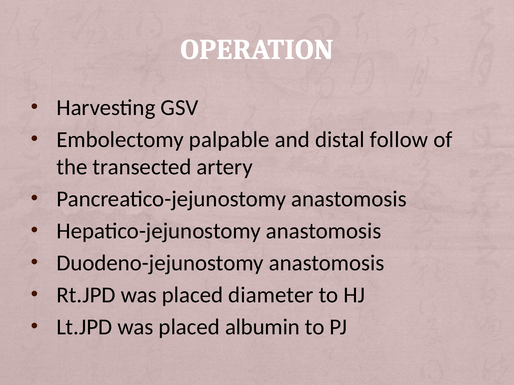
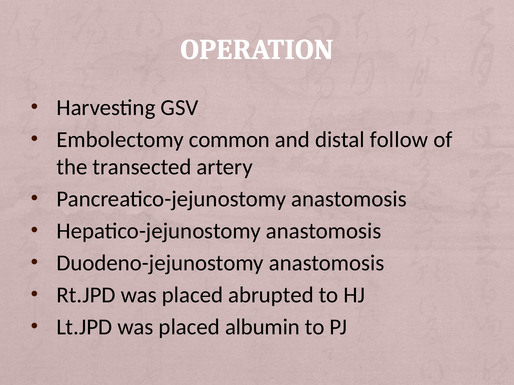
palpable: palpable -> common (229, 140)
diameter: diameter -> abrupted (271, 295)
